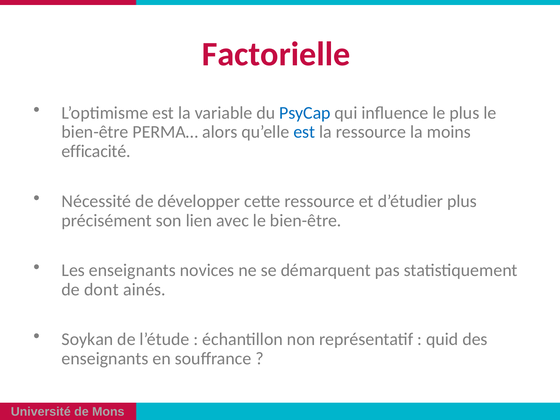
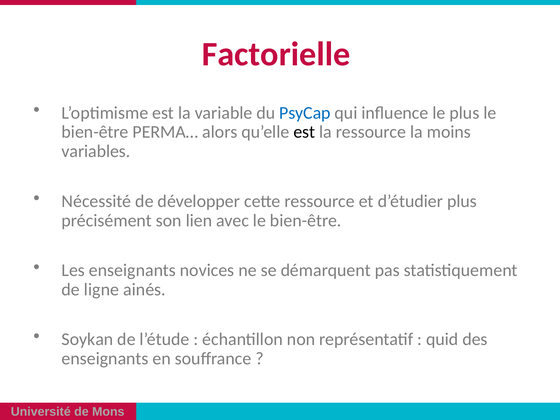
est colour: blue -> black (304, 132)
efficacité: efficacité -> variables (96, 151)
dont: dont -> ligne (101, 289)
